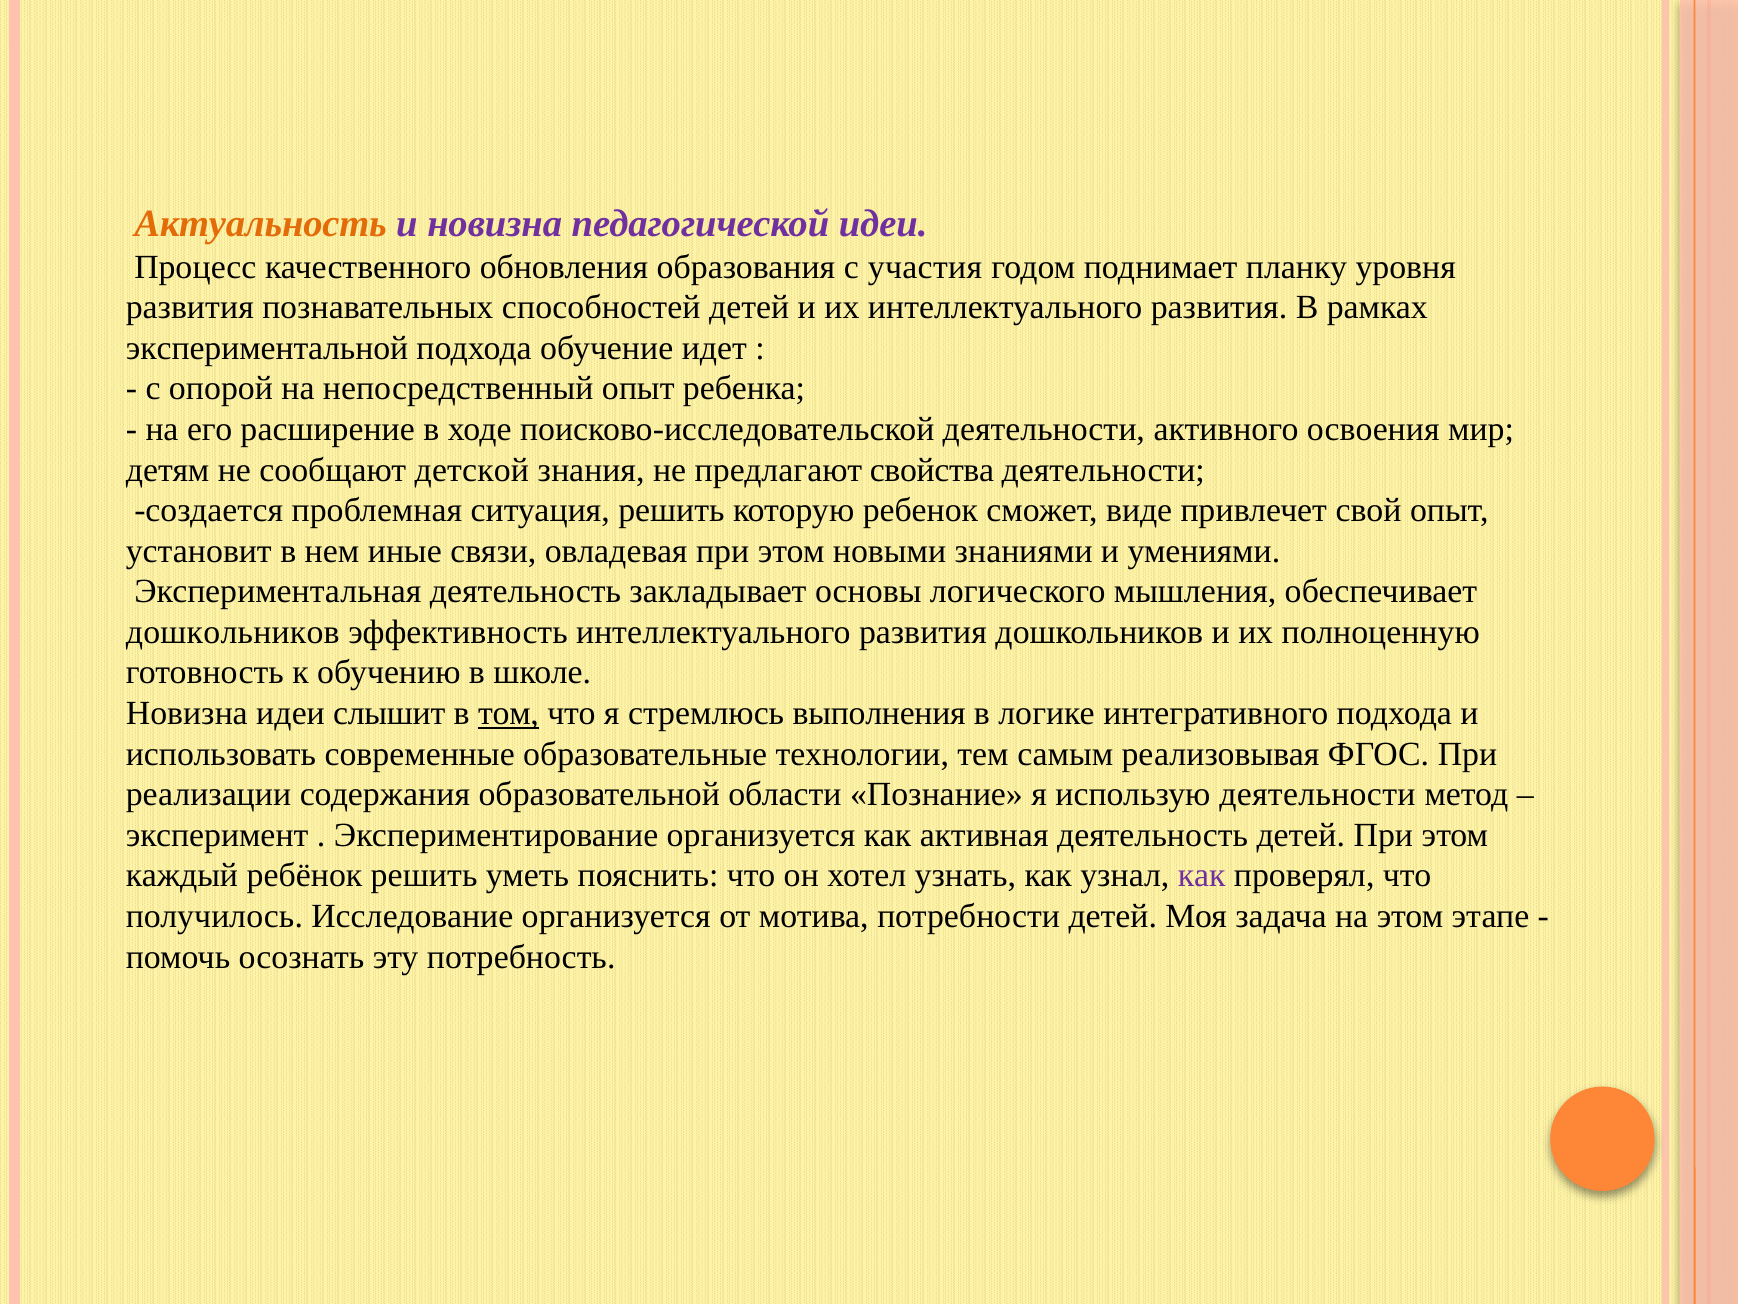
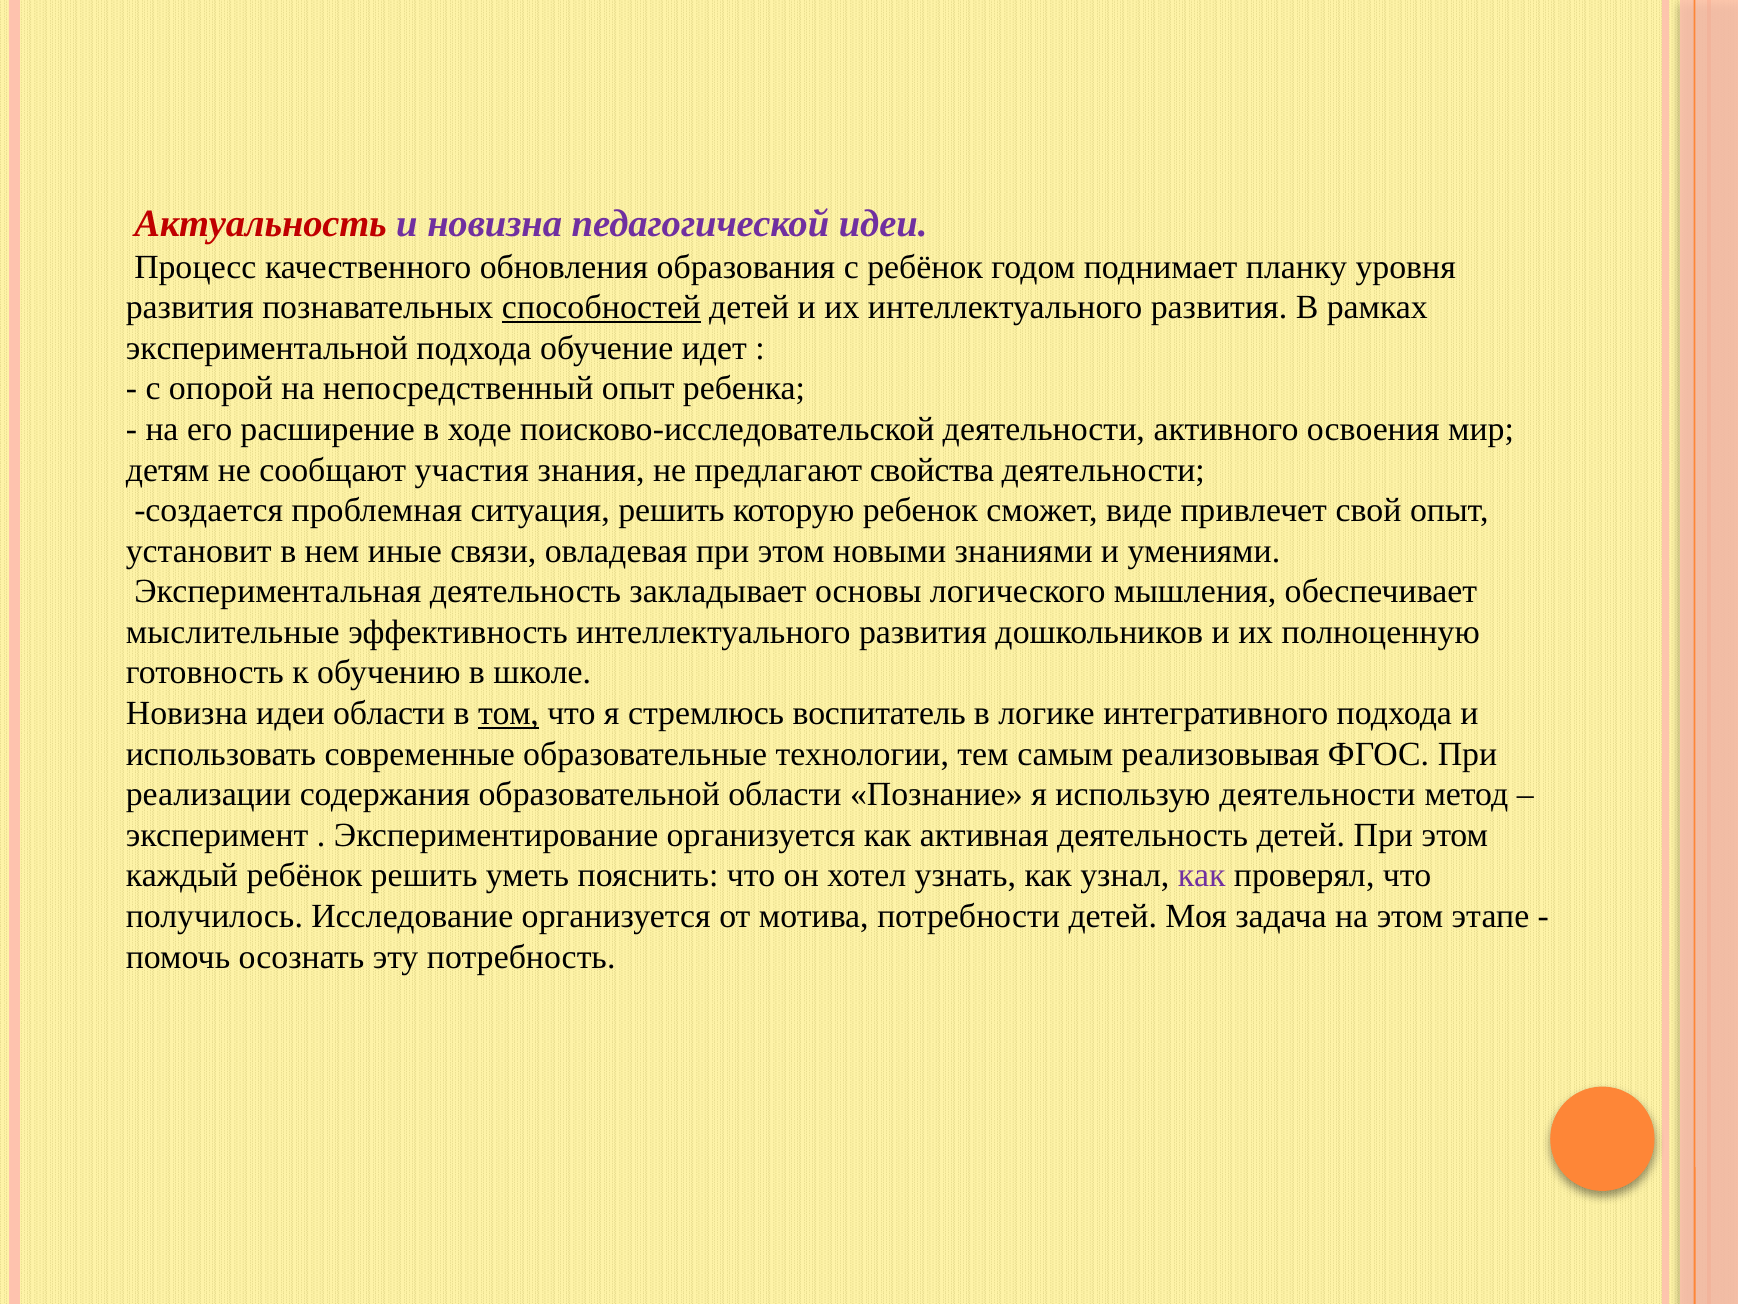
Актуальность colour: orange -> red (261, 224)
с участия: участия -> ребёнок (925, 267)
способностей underline: none -> present (601, 307)
детской: детской -> участия (472, 470)
дошкольников: дошкольников -> мыслительные (233, 632)
идеи слышит: слышит -> области (389, 713)
выполнения: выполнения -> воспитатель (879, 713)
